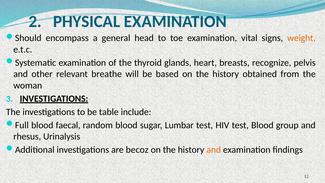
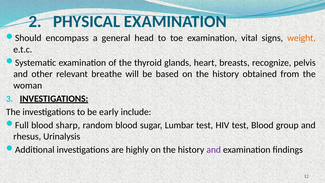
table: table -> early (109, 112)
faecal: faecal -> sharp (68, 125)
becoz: becoz -> highly (137, 150)
and colour: orange -> purple (214, 150)
